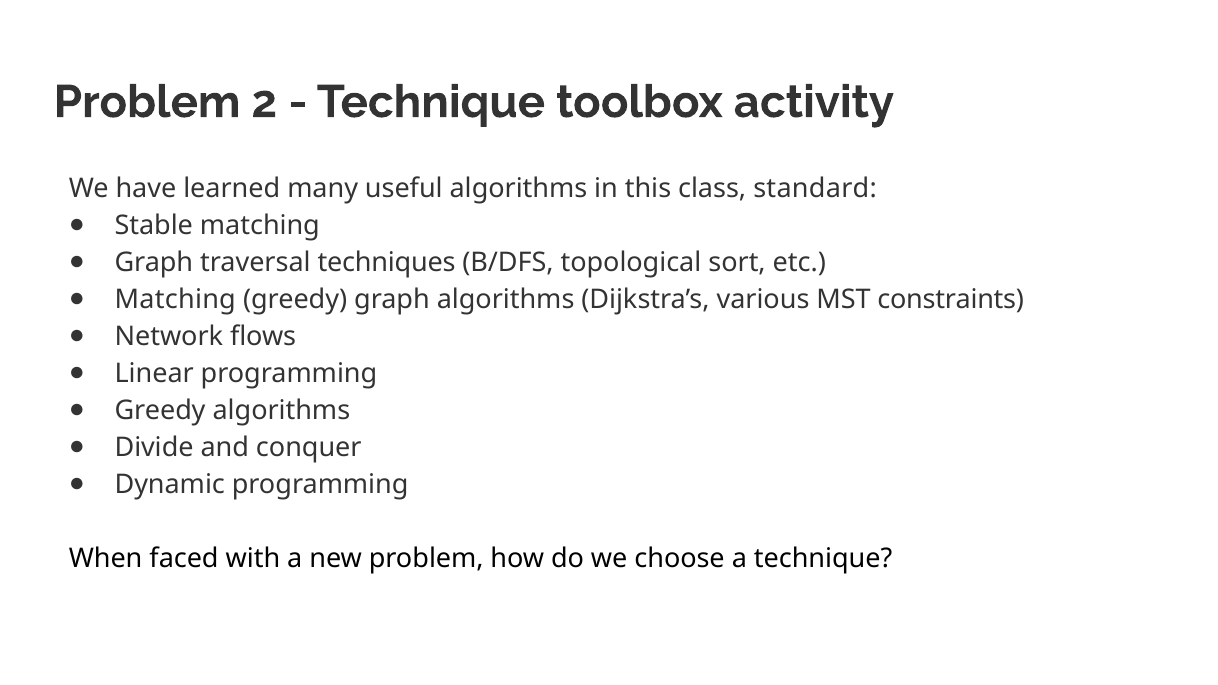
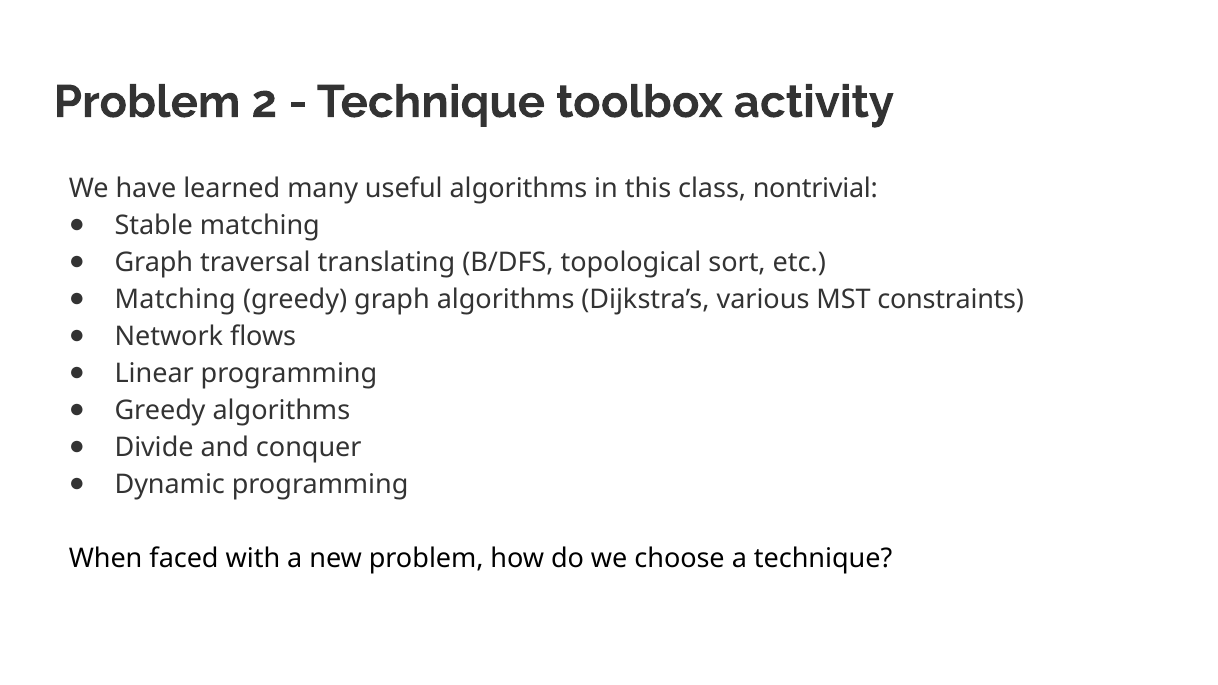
standard: standard -> nontrivial (815, 188)
techniques: techniques -> translating (386, 263)
